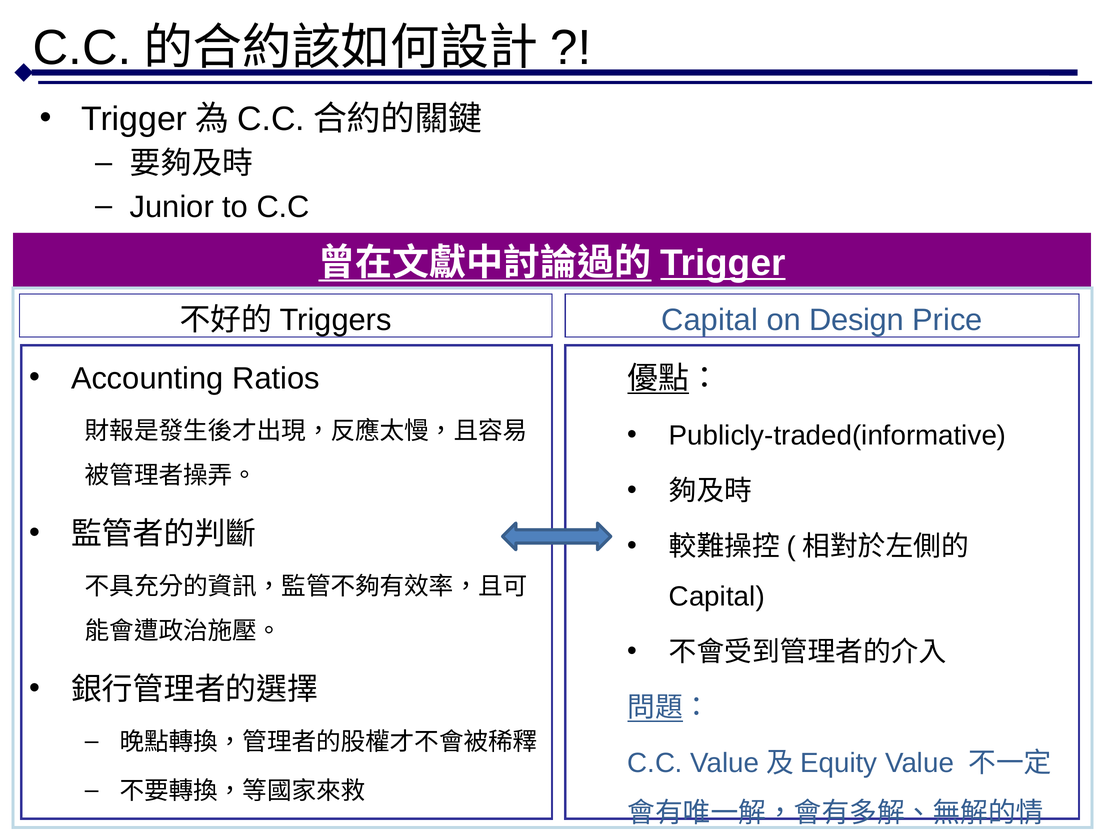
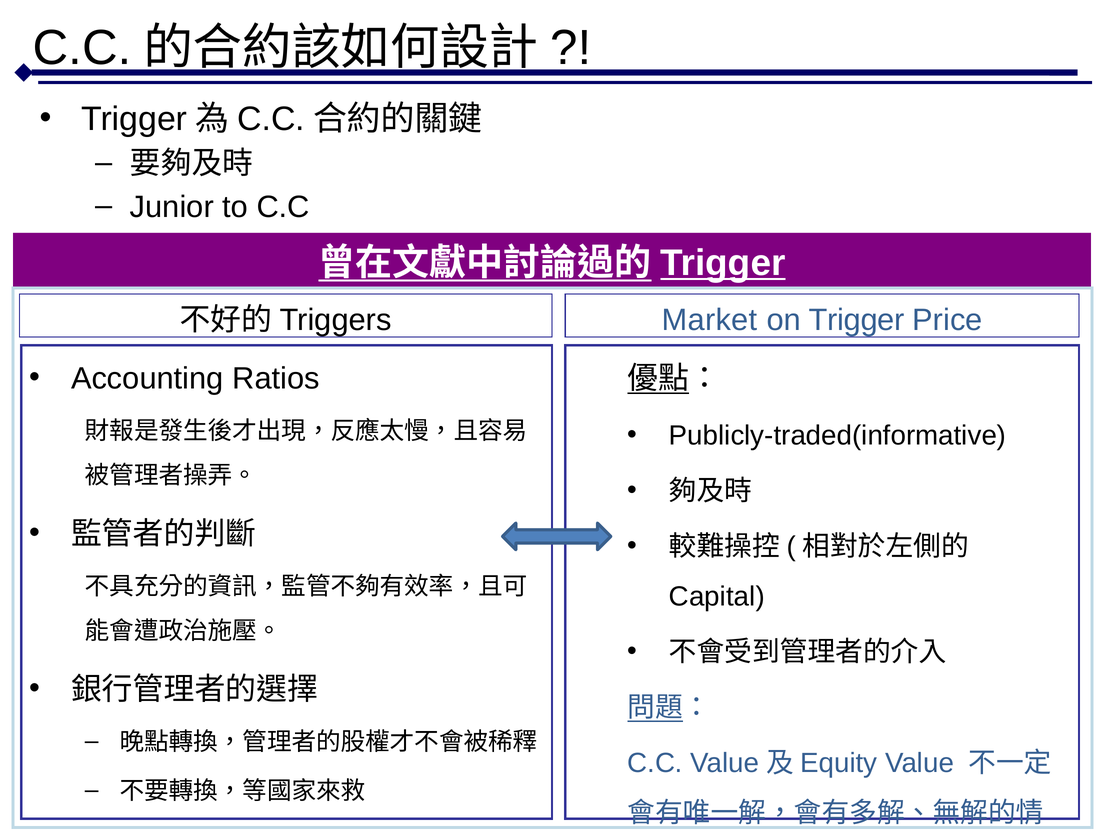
Capital: Capital -> Market (709, 320)
Design: Design -> Trigger (857, 320)
